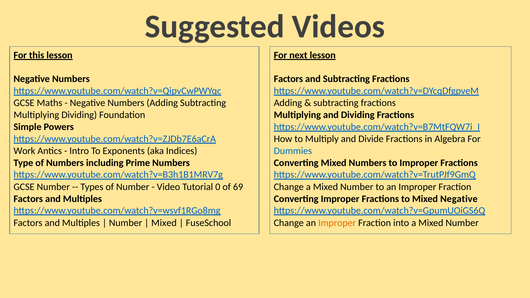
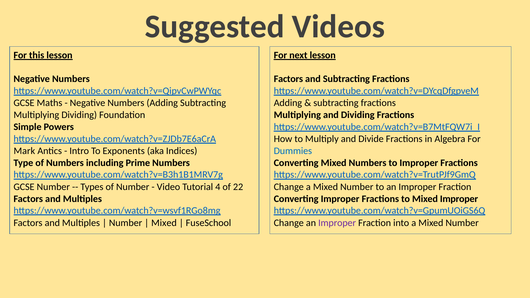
Work: Work -> Mark (24, 151)
0: 0 -> 4 (218, 187)
69: 69 -> 22 (238, 187)
Mixed Negative: Negative -> Improper (459, 199)
Improper colour: orange -> purple (337, 223)
